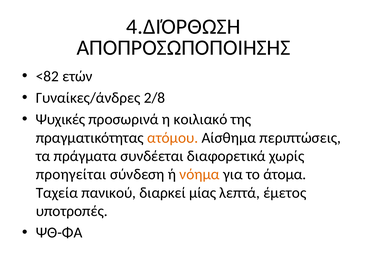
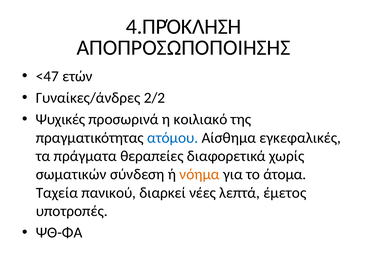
4.ΔΙΌΡΘΩΣΗ: 4.ΔΙΌΡΘΩΣΗ -> 4.ΠΡΌΚΛΗΣΗ (184, 27)
<82: <82 -> <47 (47, 76)
2/8: 2/8 -> 2/2 (155, 98)
ατόμου colour: orange -> blue (173, 138)
περιπτώσεις: περιπτώσεις -> εγκεφαλικές (300, 138)
συνδέεται: συνδέεται -> θεραπείες (152, 156)
προηγείται: προηγείται -> σωματικών (71, 175)
μίας: μίας -> νέες (203, 193)
